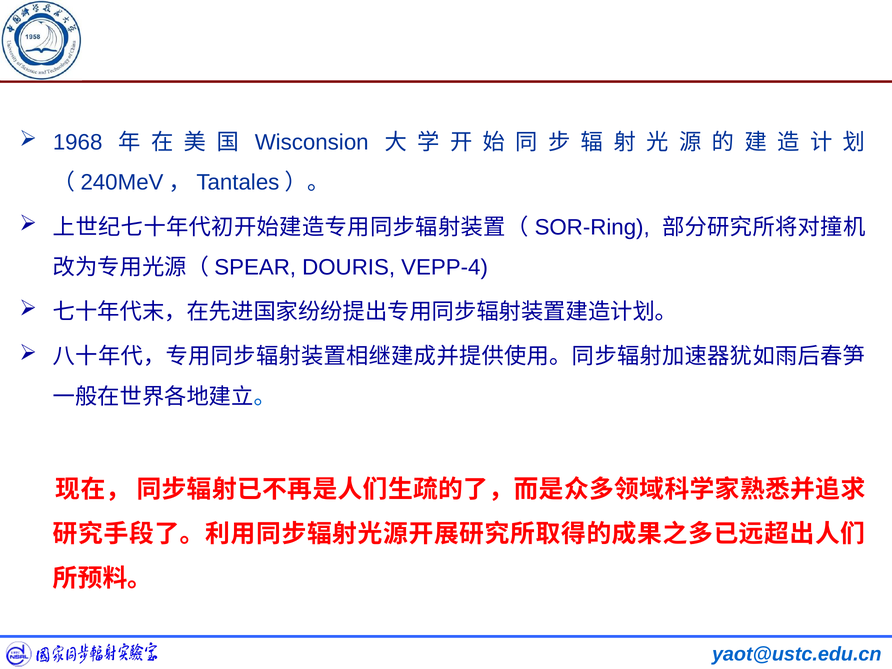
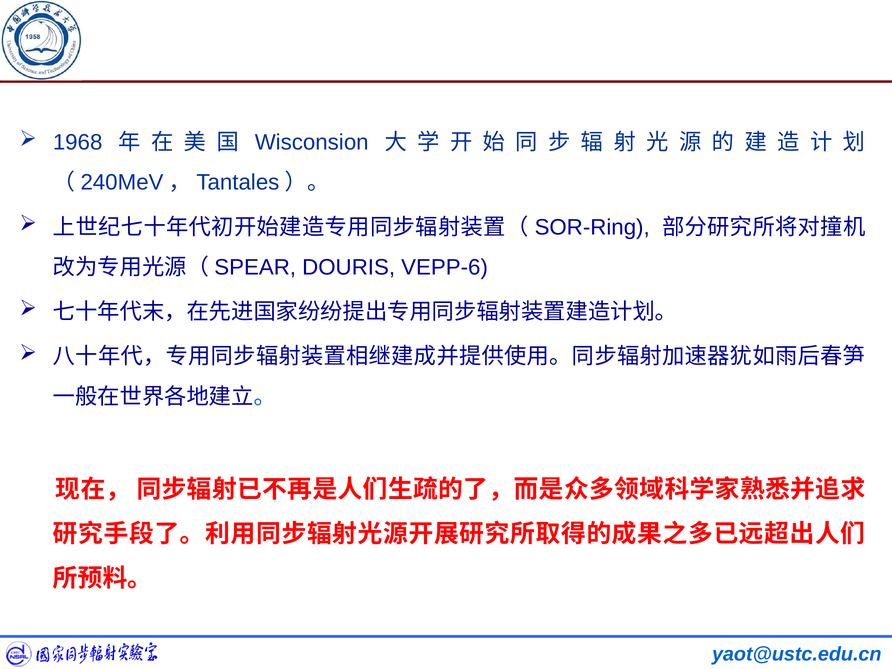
VEPP-4: VEPP-4 -> VEPP-6 (445, 267)
